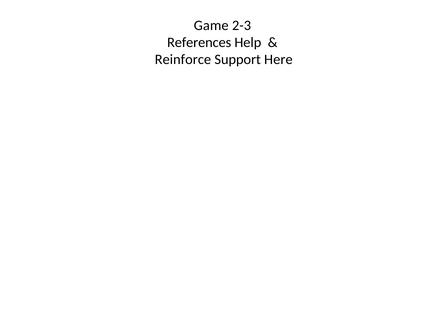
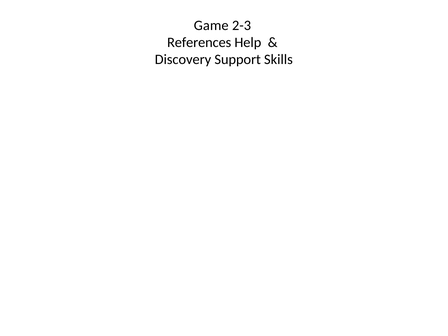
Reinforce: Reinforce -> Discovery (183, 60)
Here: Here -> Skills (278, 60)
